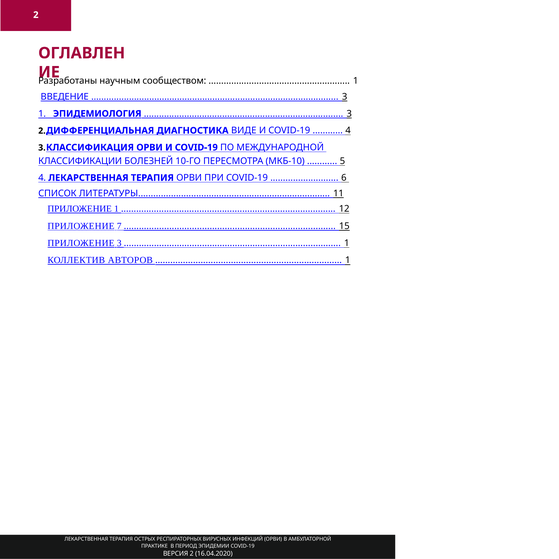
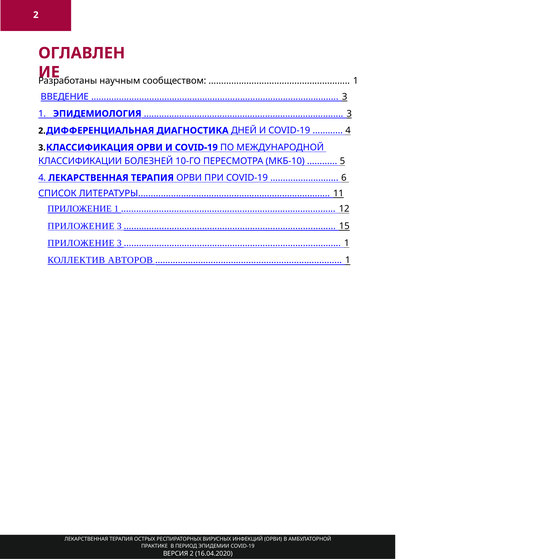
ВИДЕ: ВИДЕ -> ДНЕЙ (244, 131)
7: 7 -> 3 (119, 226)
